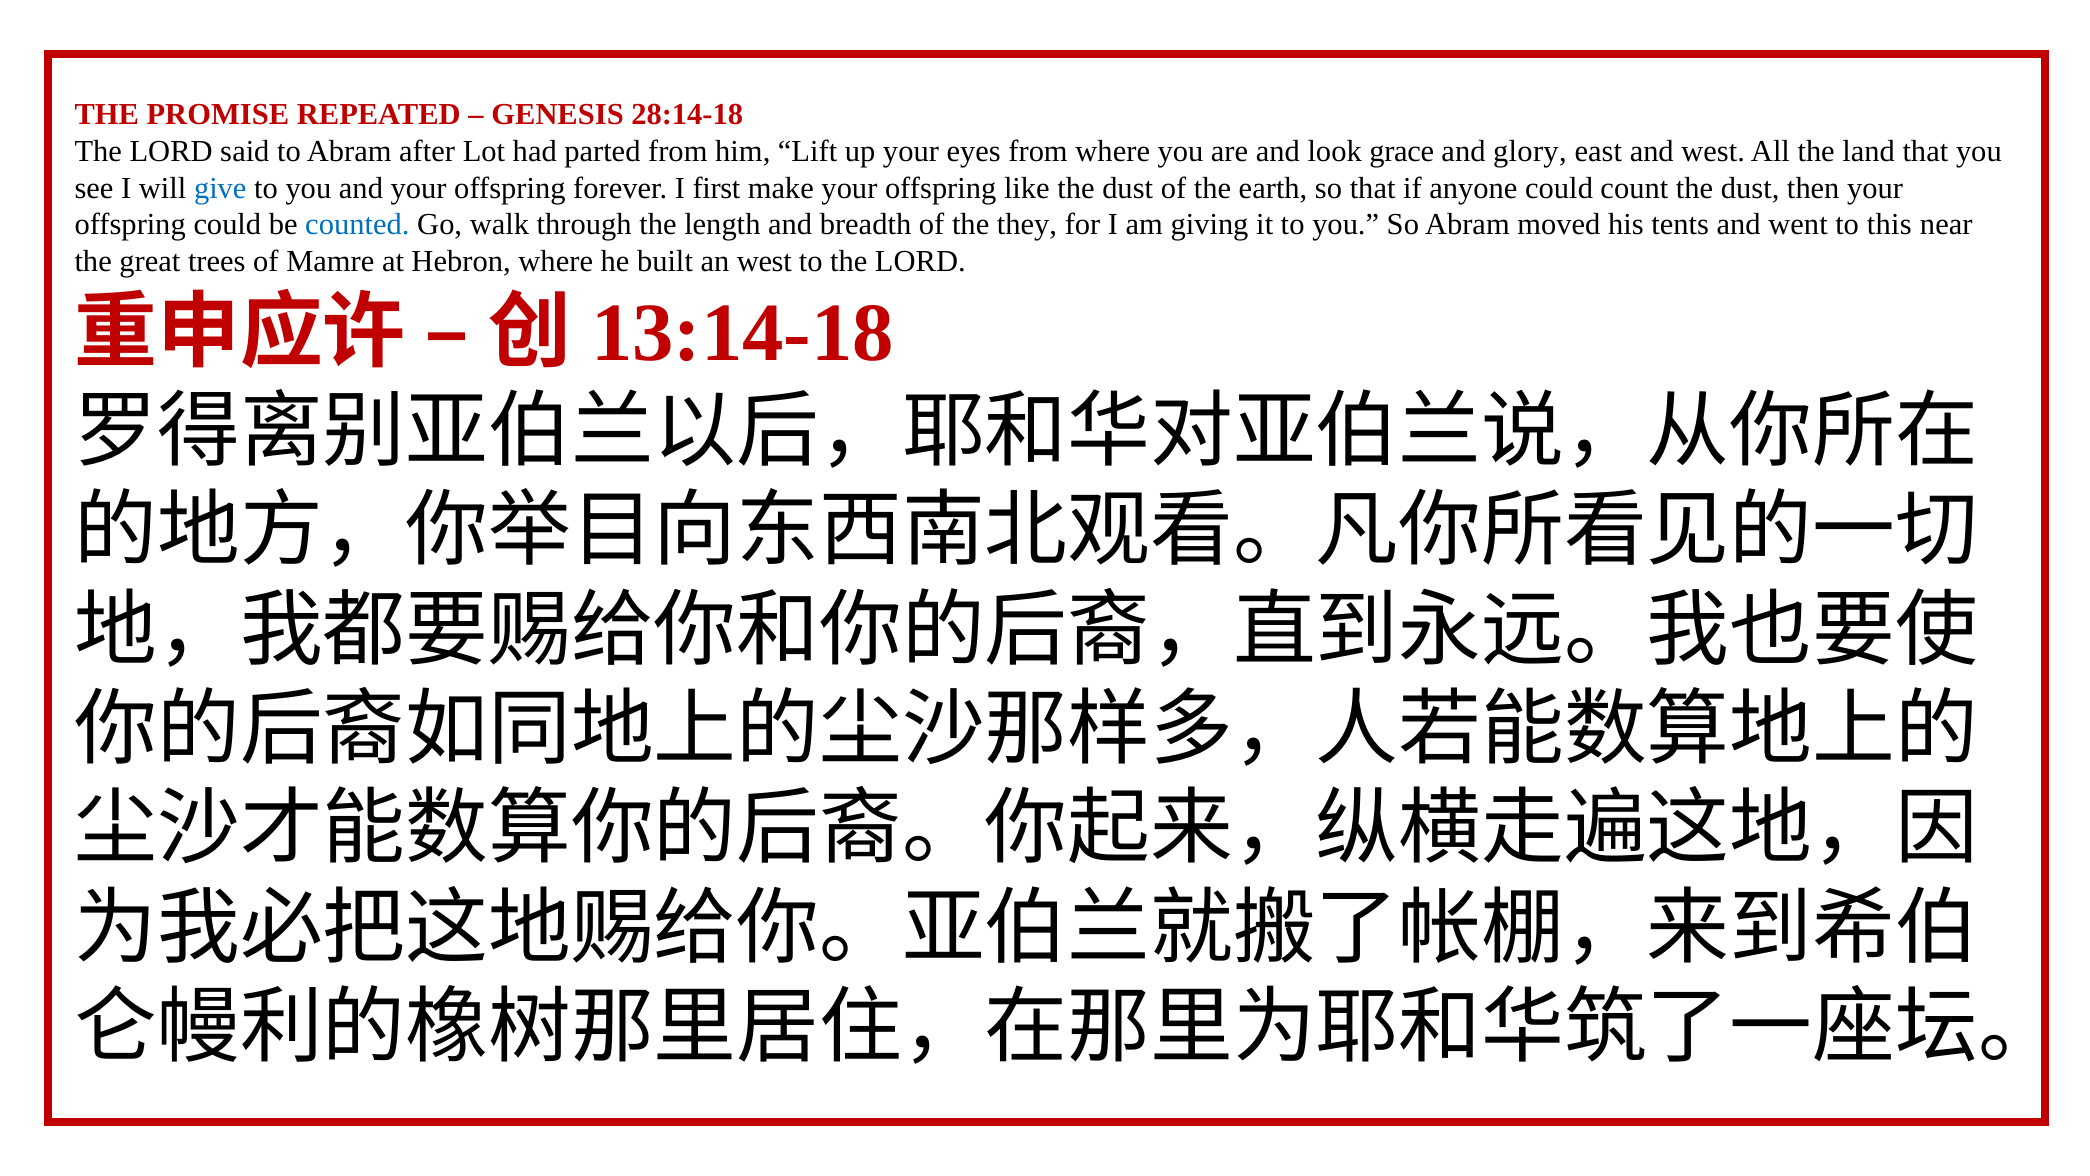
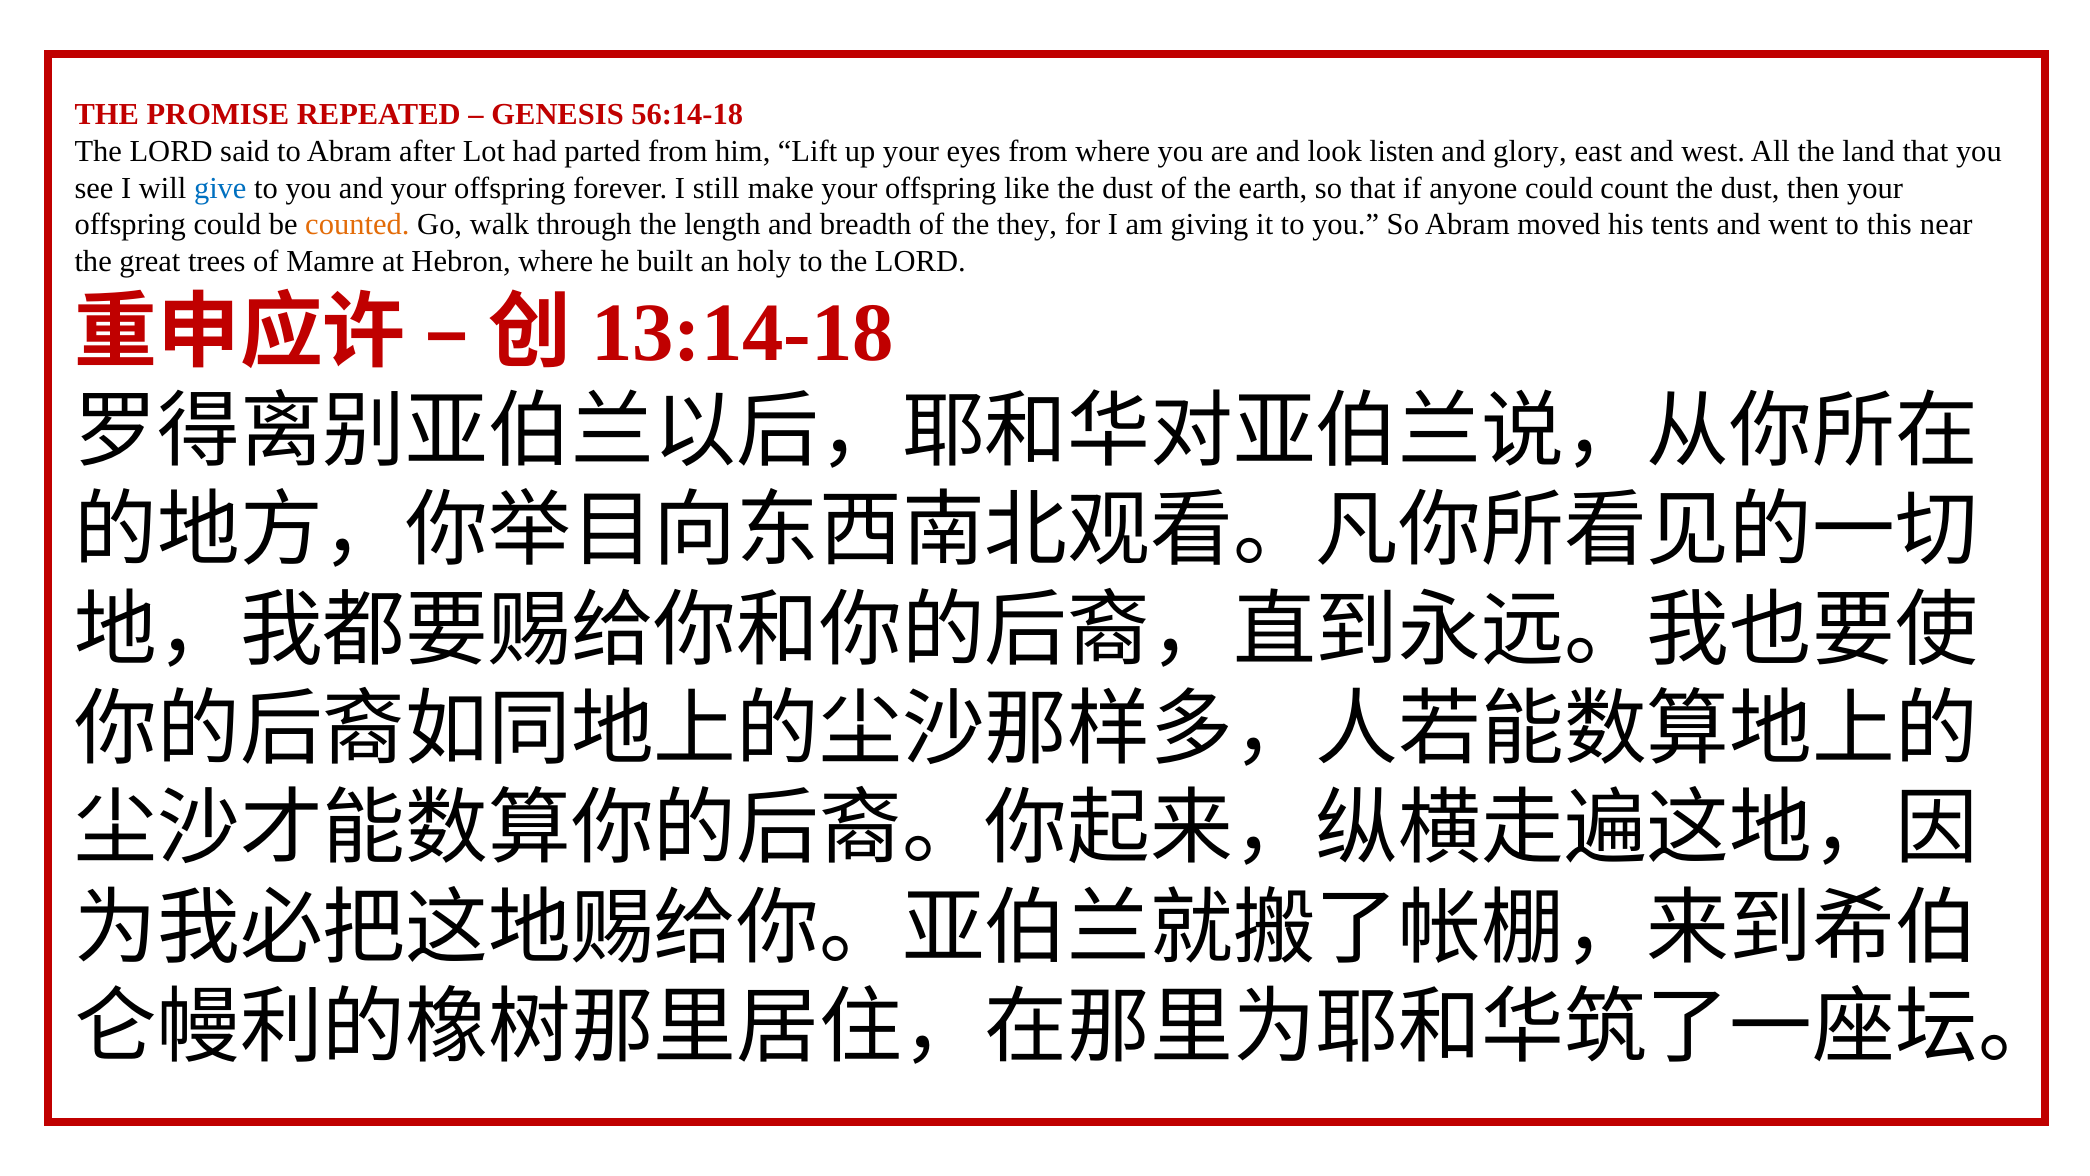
28:14-18: 28:14-18 -> 56:14-18 (687, 115)
grace: grace -> listen (1402, 151)
first: first -> still (716, 188)
counted colour: blue -> orange (357, 225)
an west: west -> holy (764, 261)
